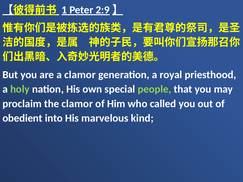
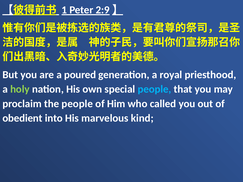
a clamor: clamor -> poured (80, 75)
people colour: light green -> light blue (155, 89)
the clamor: clamor -> people (77, 104)
